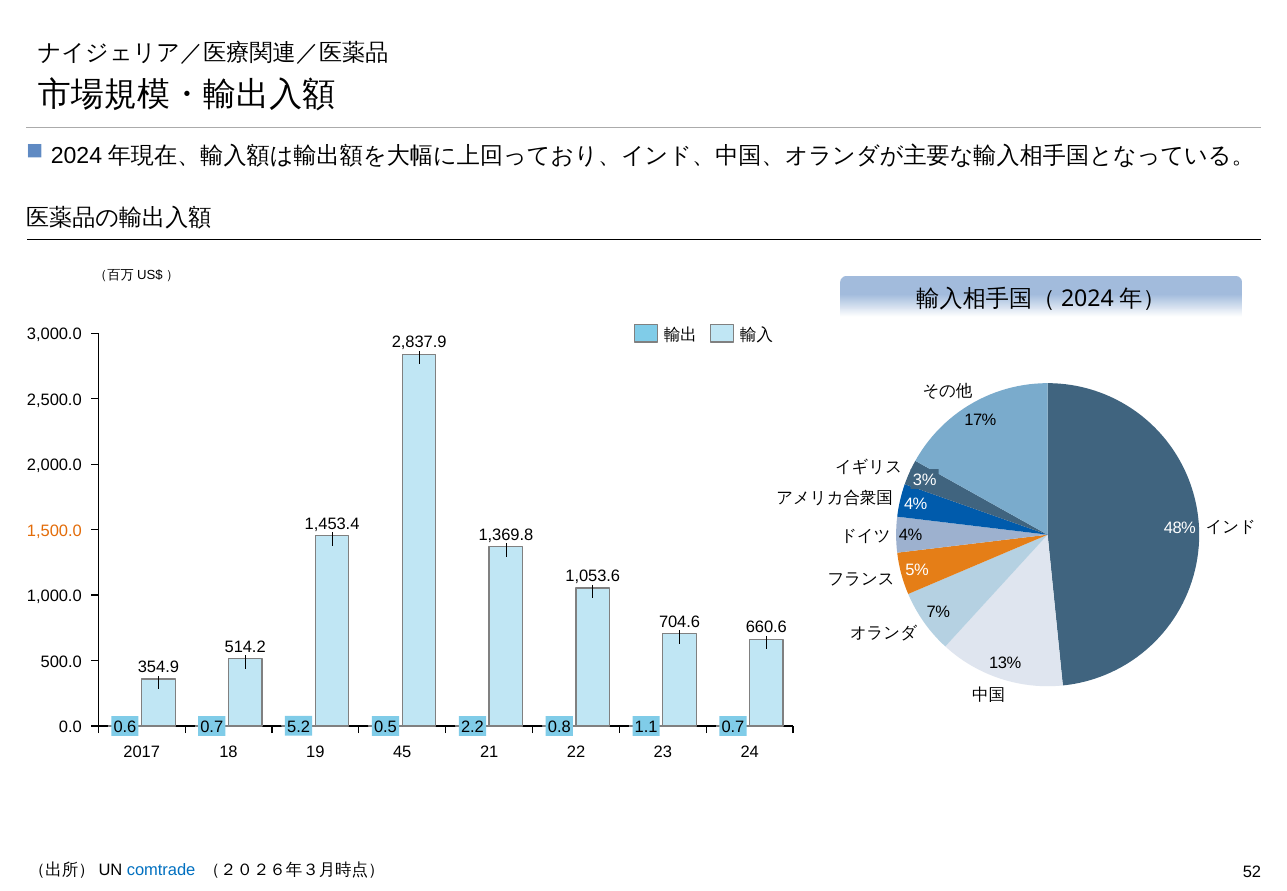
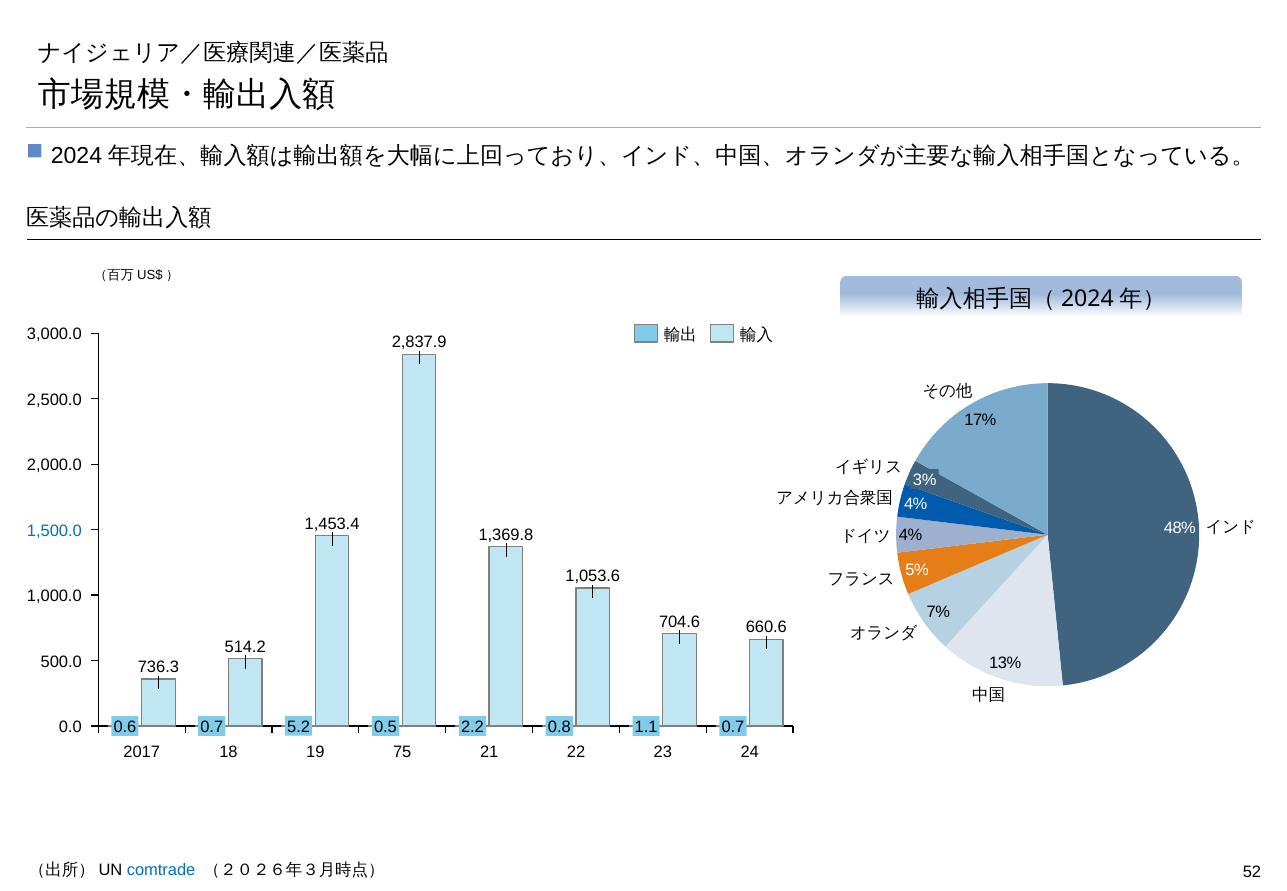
1,500.0 colour: orange -> blue (54, 531)
354.9: 354.9 -> 736.3 (158, 667)
45: 45 -> 75 (402, 753)
